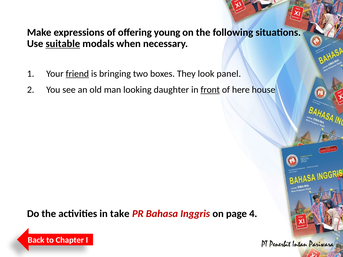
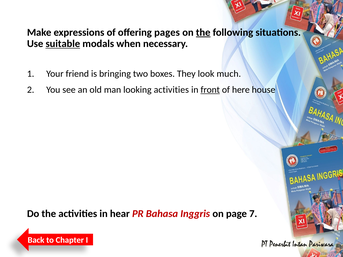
young: young -> pages (167, 32)
the underline: none -> present (203, 32)
friend underline: present -> none (77, 74)
panel: panel -> much (229, 74)
looking daughter: daughter -> activities (171, 90)
take: take -> hear (120, 214)
4: 4 -> 7 (253, 214)
